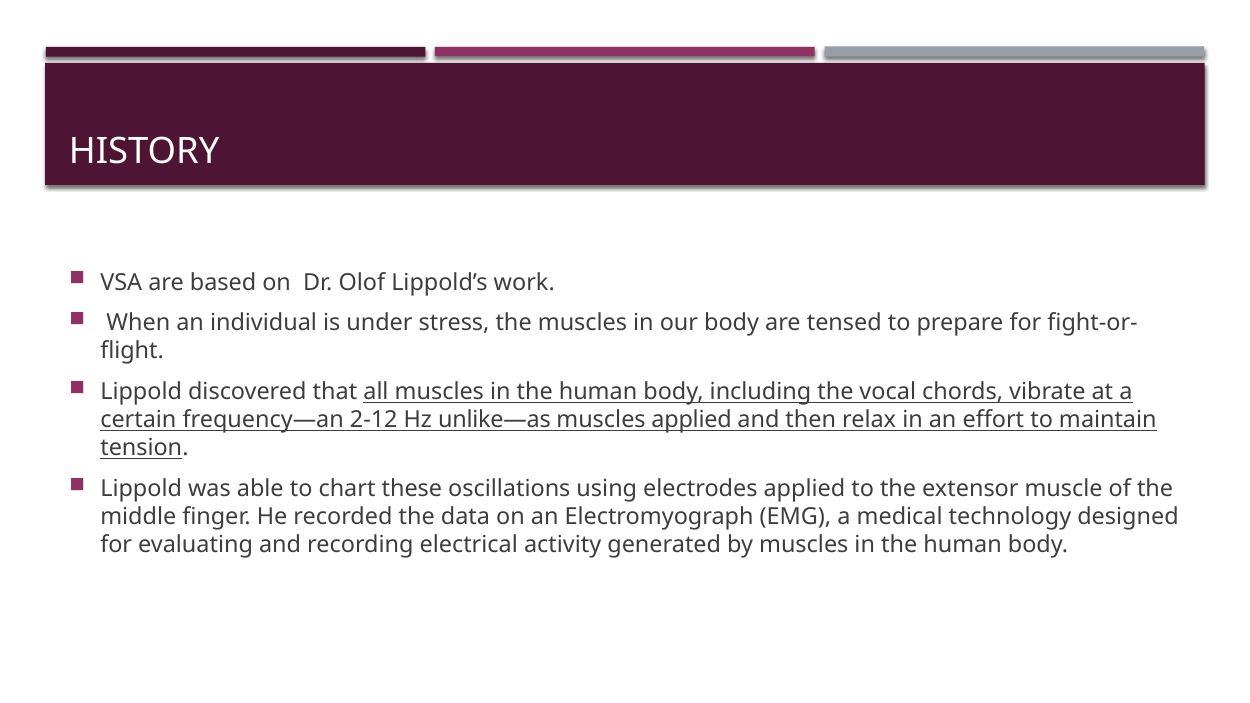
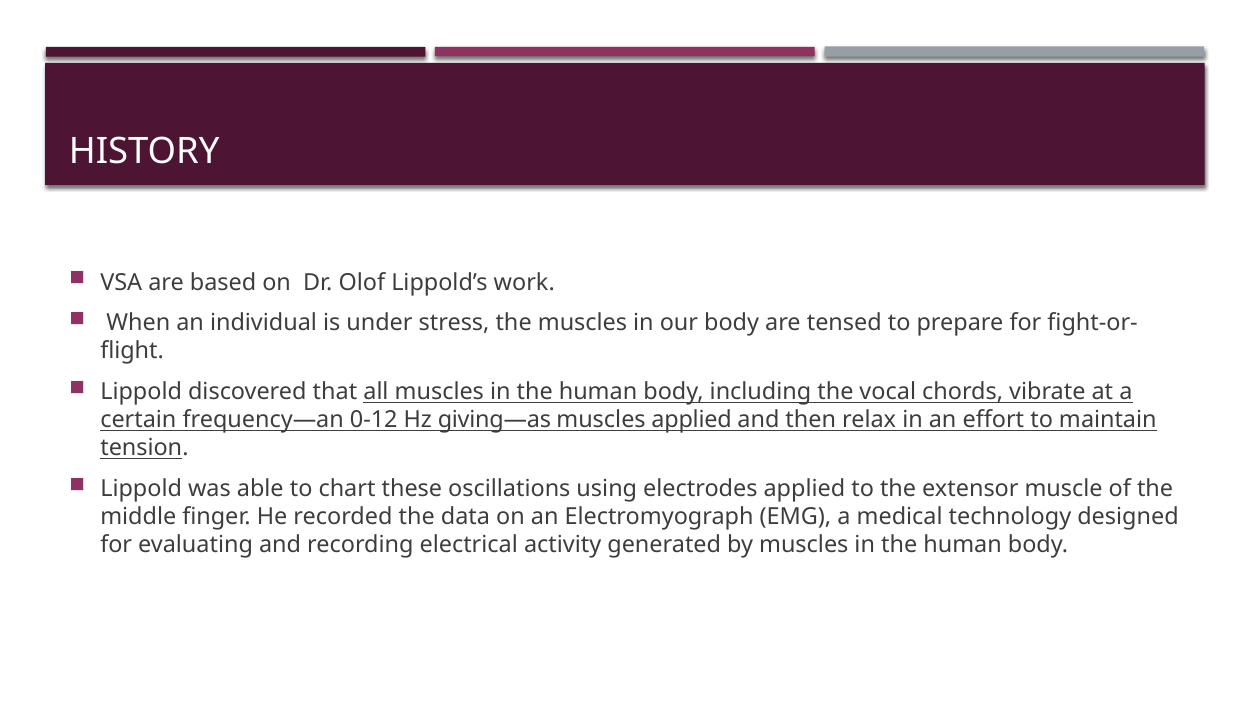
2-12: 2-12 -> 0-12 (374, 420)
unlike—as: unlike—as -> giving—as (494, 420)
